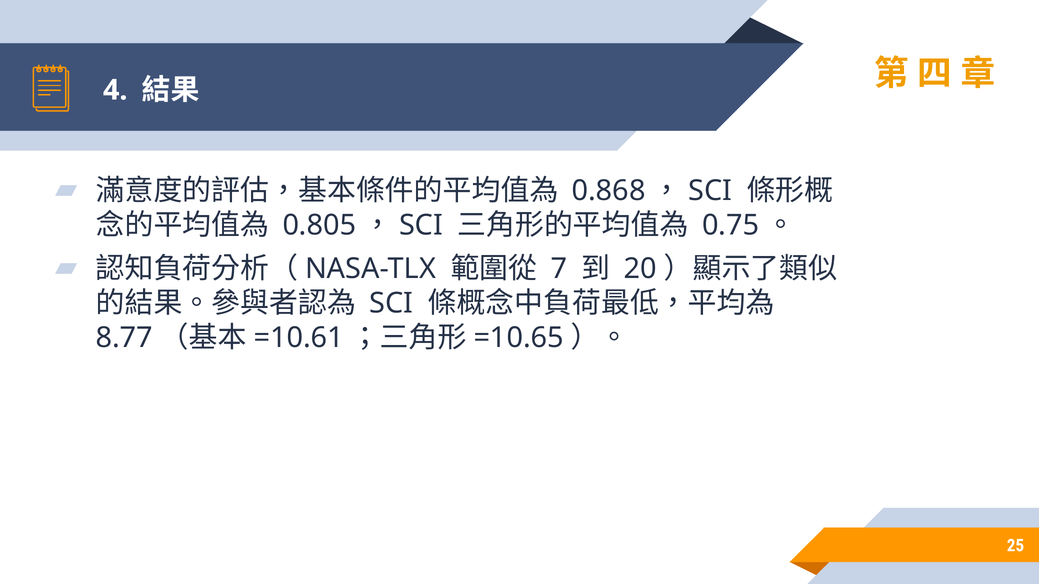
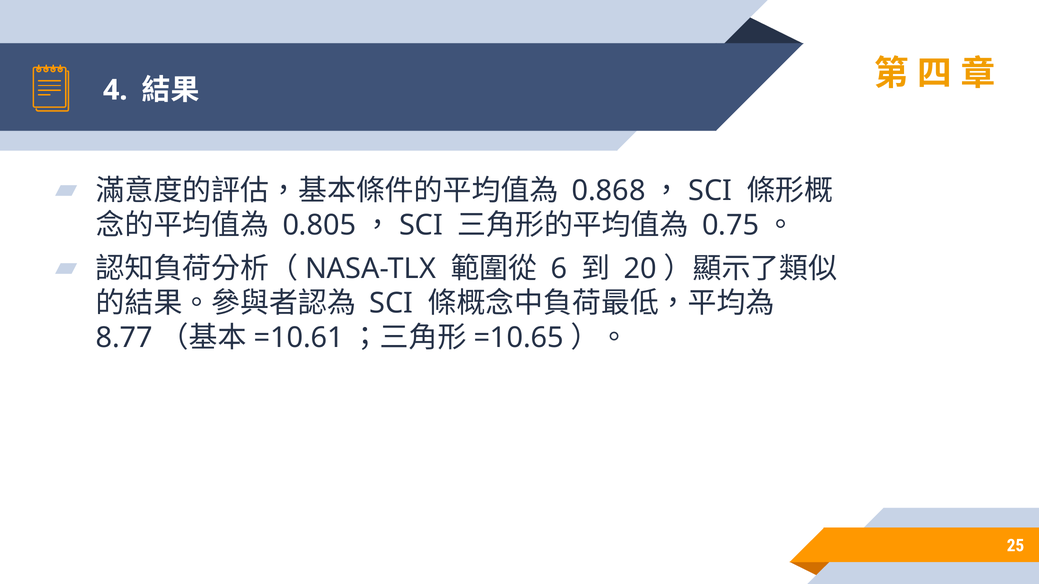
7: 7 -> 6 (559, 269)
